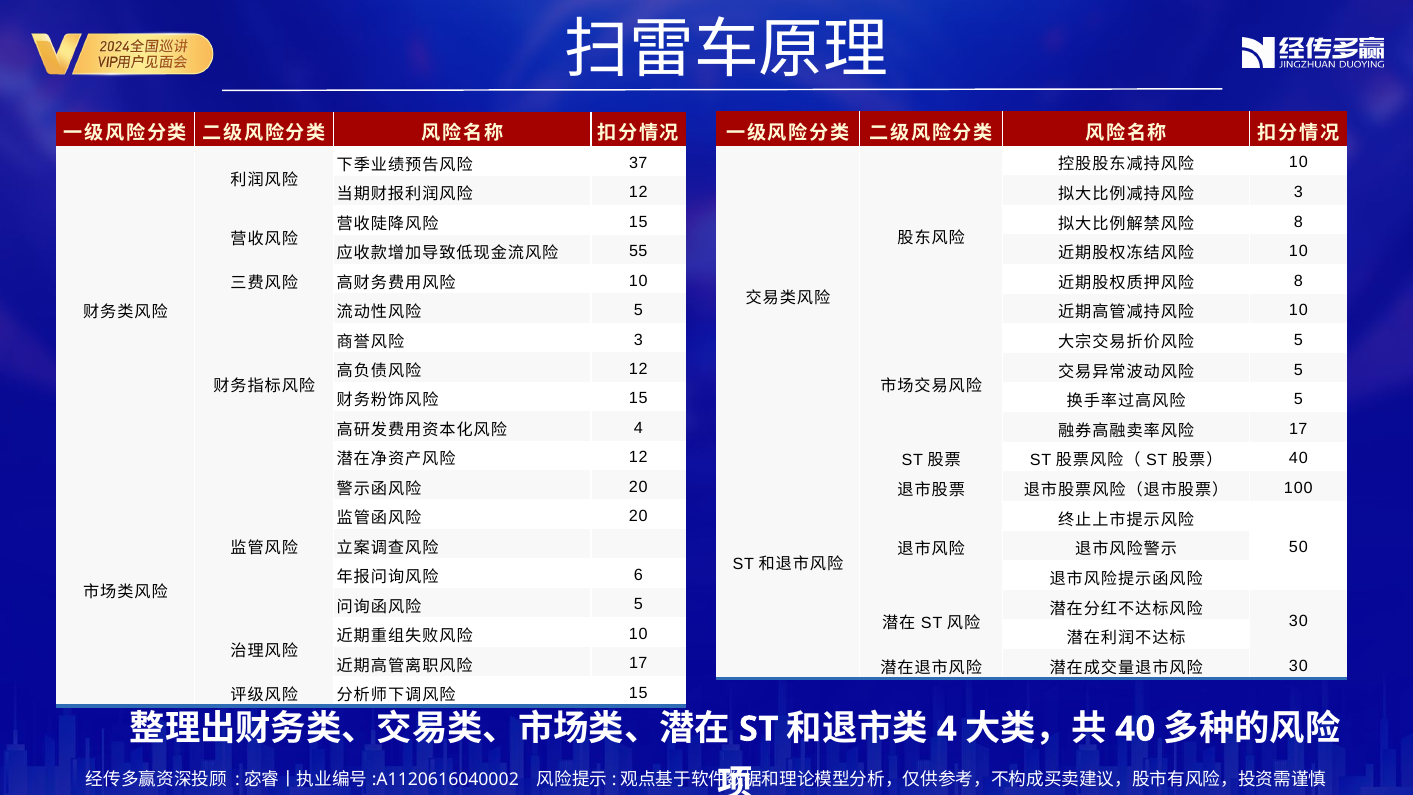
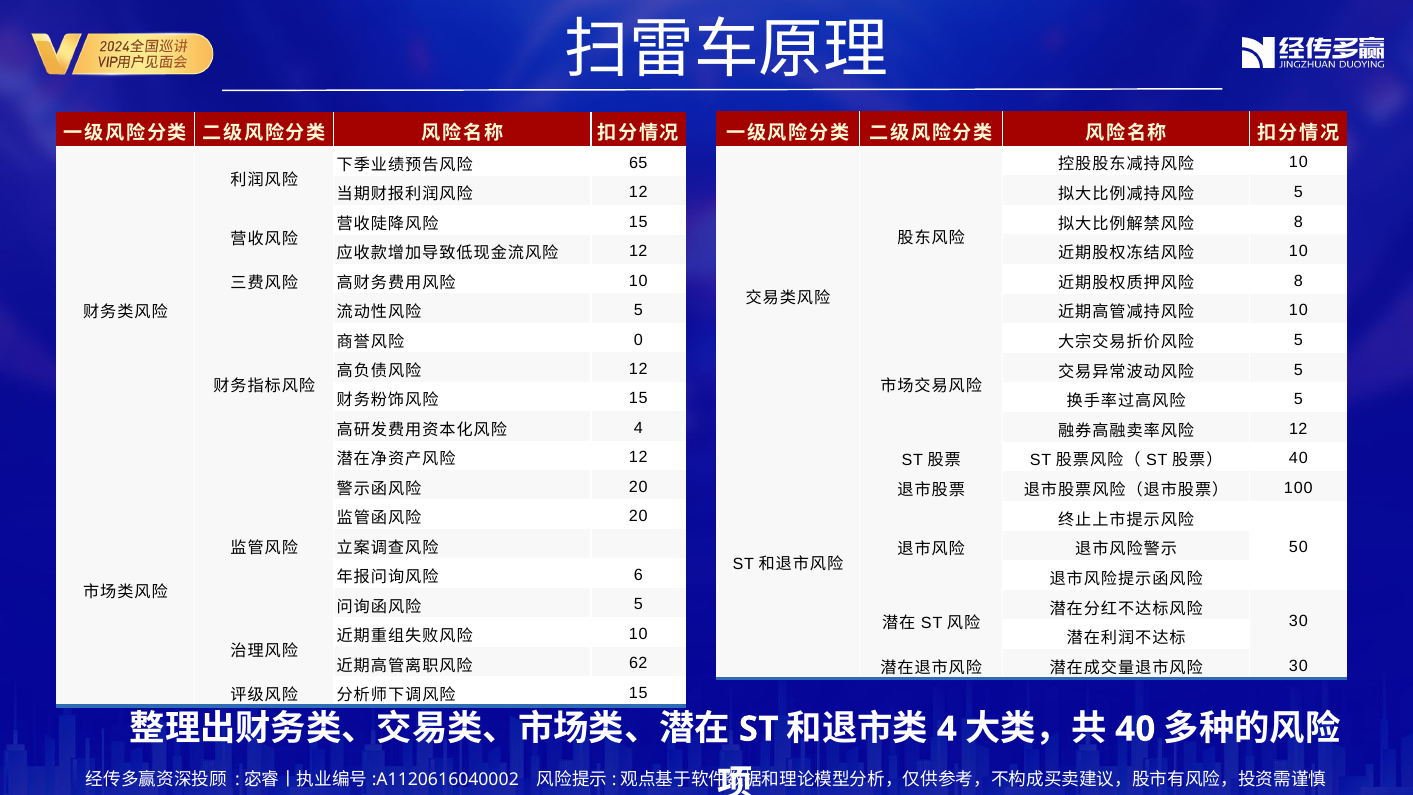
37: 37 -> 65 (638, 163)
3: 3 -> 5 (1298, 192)
55: 55 -> 12 (638, 251)
3: 3 -> 0 (638, 340)
17: 17 -> 12 (1298, 429)
17: 17 -> 62 (638, 663)
